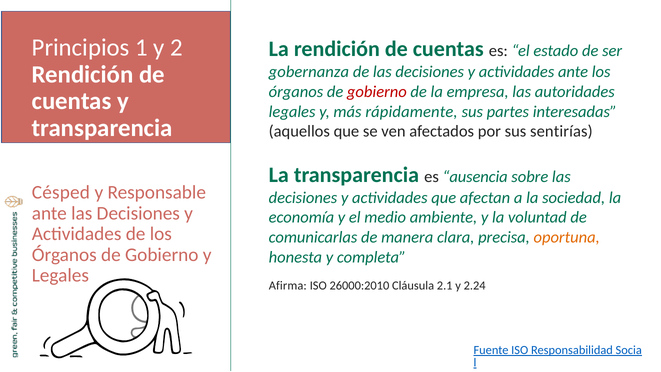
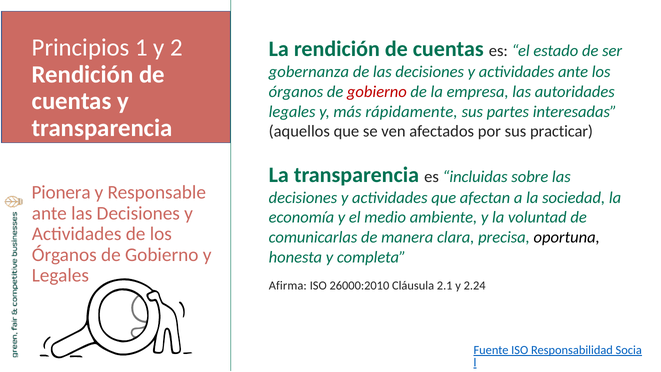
sentirías: sentirías -> practicar (562, 131)
ausencia: ausencia -> incluidas (475, 177)
Césped: Césped -> Pionera (61, 192)
oportuna colour: orange -> black (567, 237)
